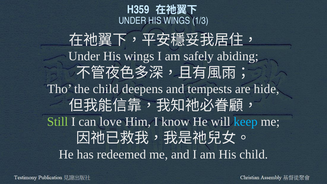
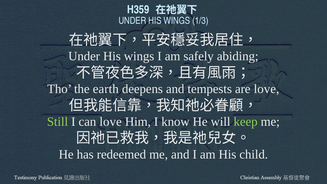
the child: child -> earth (106, 89)
are hide: hide -> love (266, 89)
keep colour: light blue -> light green (246, 122)
